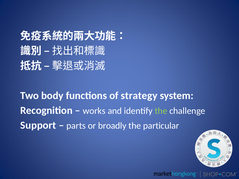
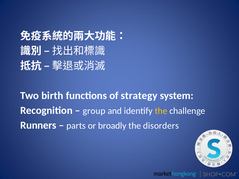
body: body -> birth (52, 96)
works: works -> group (94, 111)
the colour: light green -> yellow (161, 111)
Support: Support -> Runners (38, 125)
particular: particular -> disorders (161, 126)
